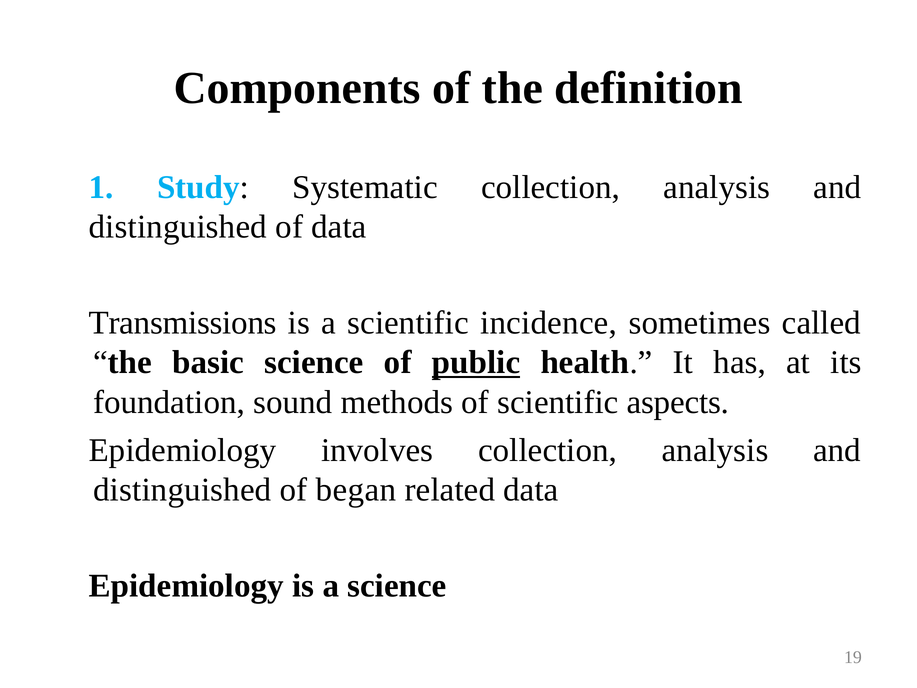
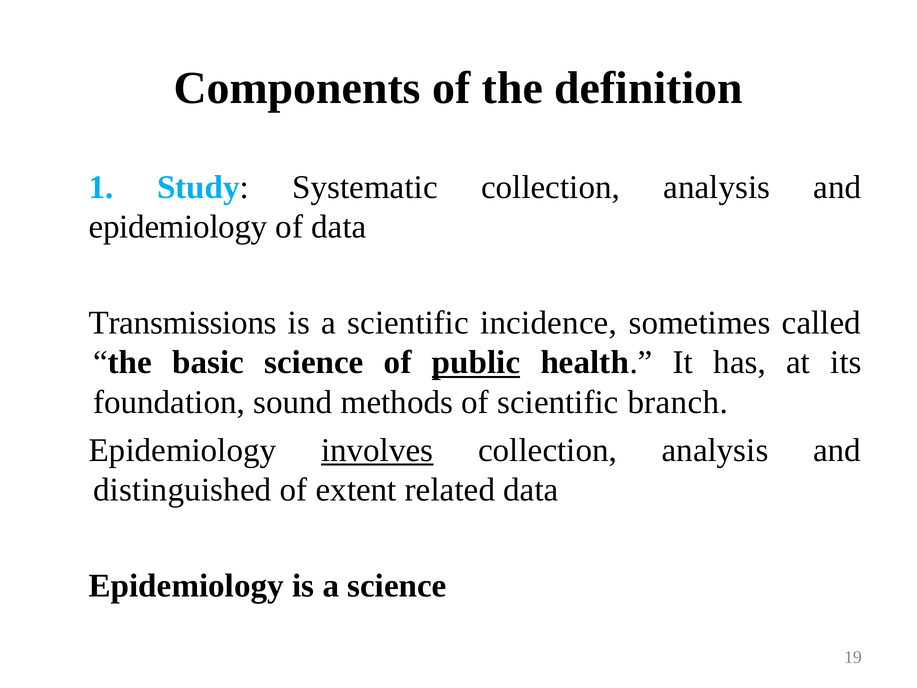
distinguished: distinguished -> epidemiology (178, 227)
aspects: aspects -> branch (678, 402)
involves underline: none -> present (377, 450)
began: began -> extent (356, 490)
